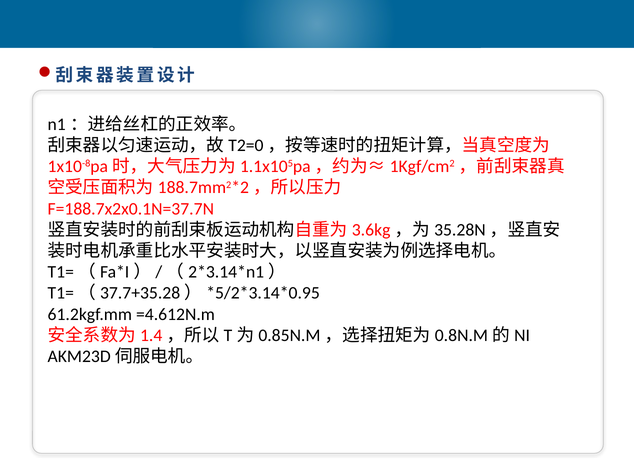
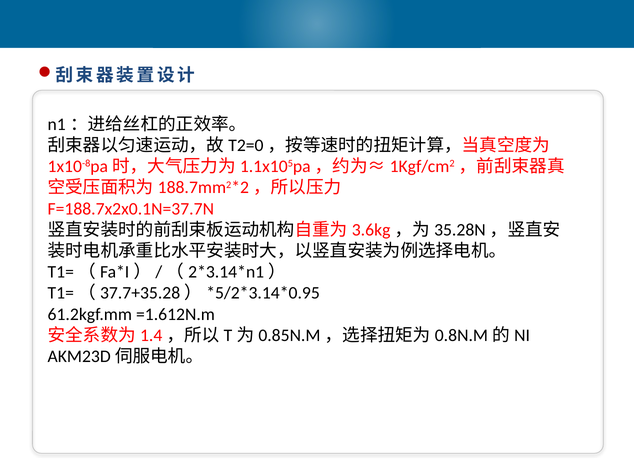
=4.612N.m: =4.612N.m -> =1.612N.m (175, 315)
